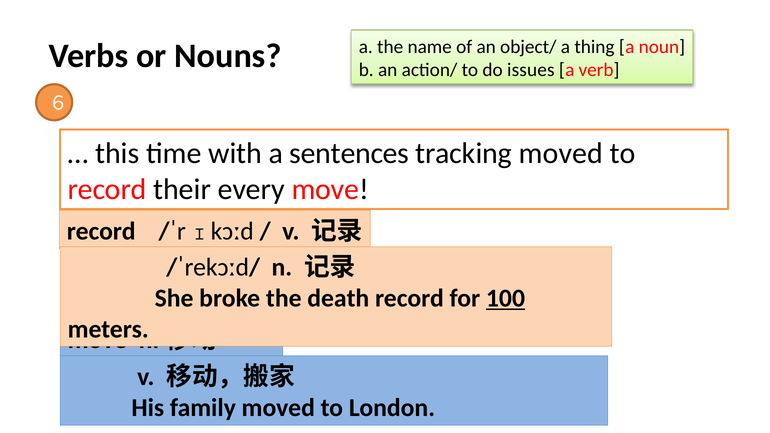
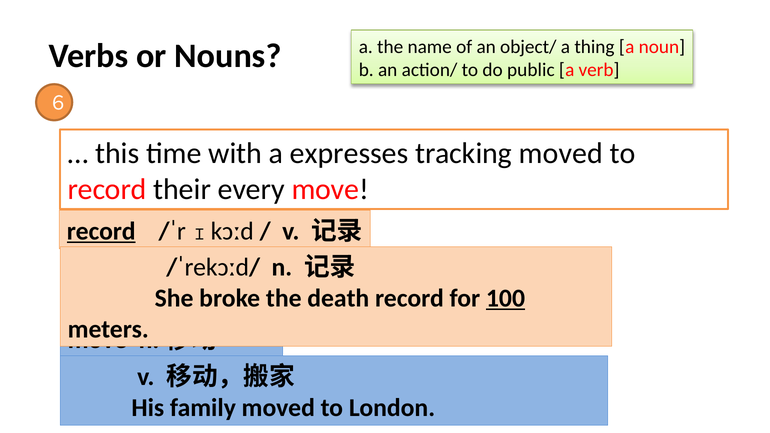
issues: issues -> public (531, 70)
sentences: sentences -> expresses (349, 153)
record underline: none -> present (101, 232)
